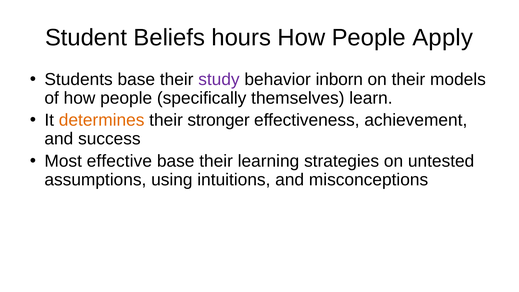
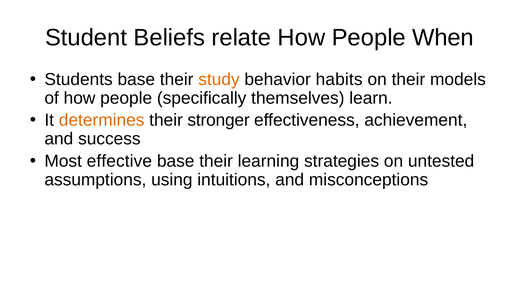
hours: hours -> relate (241, 38)
Apply: Apply -> When (443, 38)
study colour: purple -> orange (219, 79)
inborn: inborn -> habits (339, 79)
